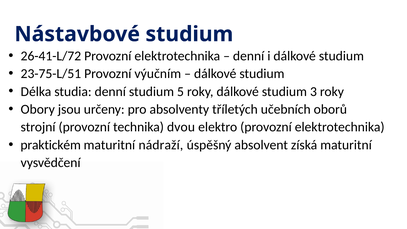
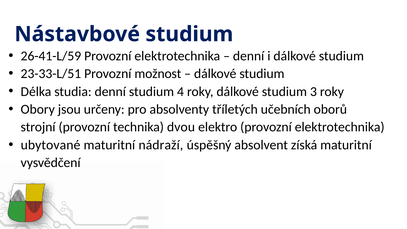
26-41-L/72: 26-41-L/72 -> 26-41-L/59 (51, 56)
23-75-L/51: 23-75-L/51 -> 23-33-L/51 (51, 74)
výučním: výučním -> možnost (158, 74)
5: 5 -> 4 (181, 92)
praktickém: praktickém -> ubytované (51, 145)
